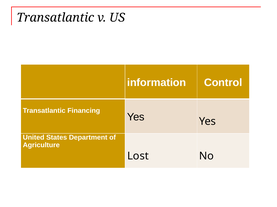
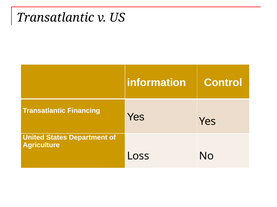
Lost: Lost -> Loss (138, 156)
